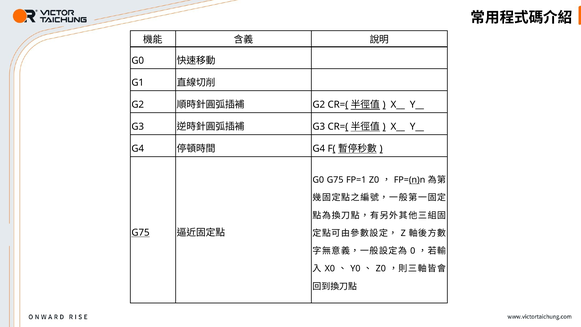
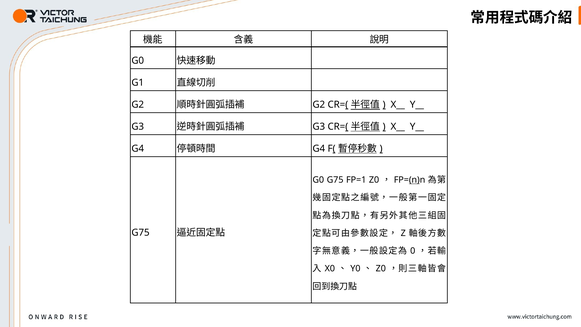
G75 underline: present -> none (141, 233)
